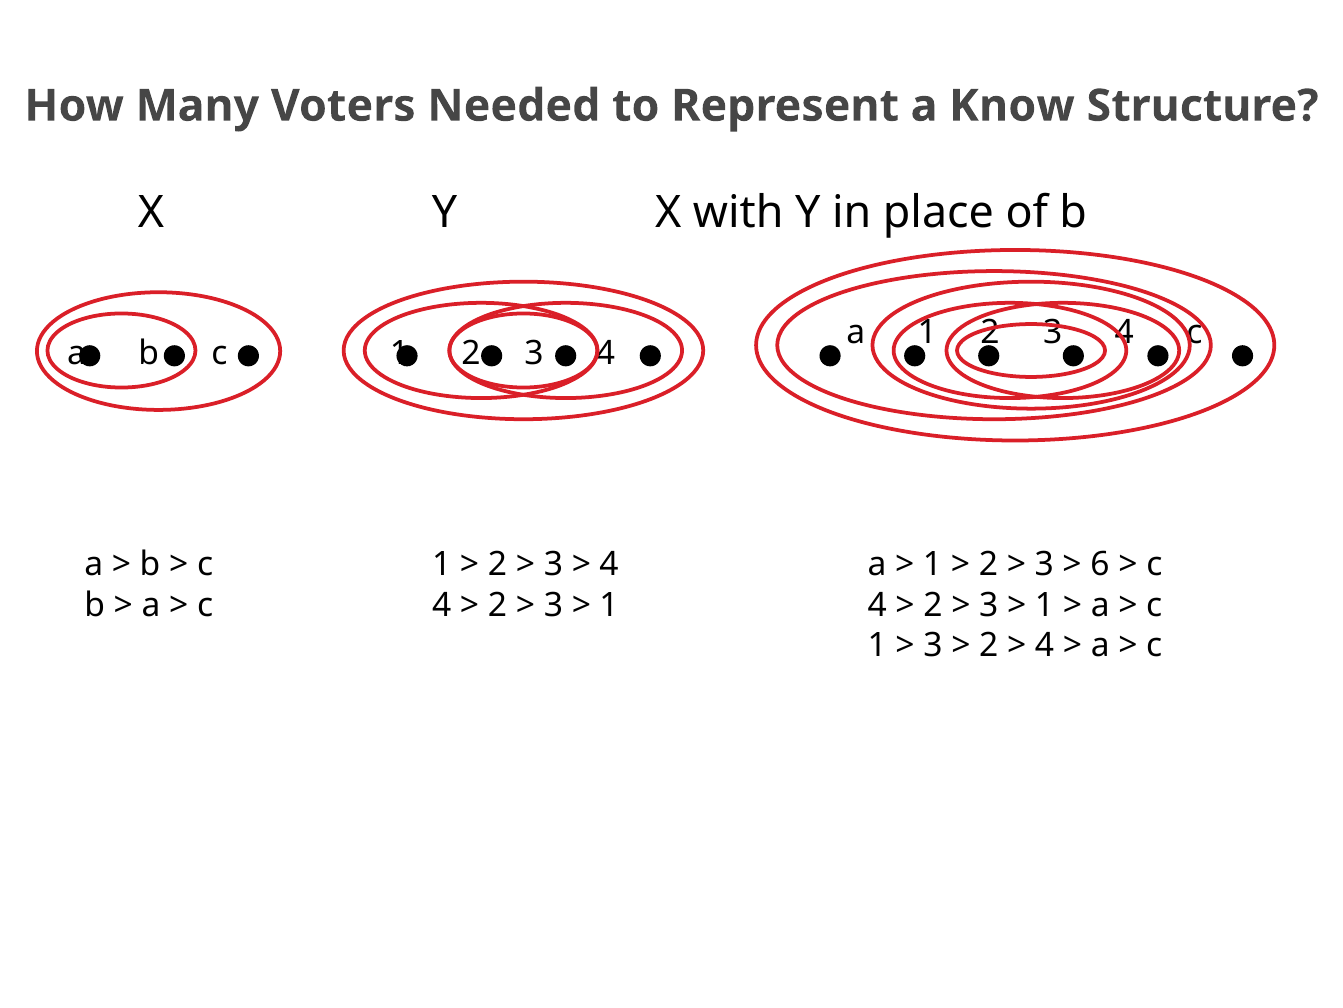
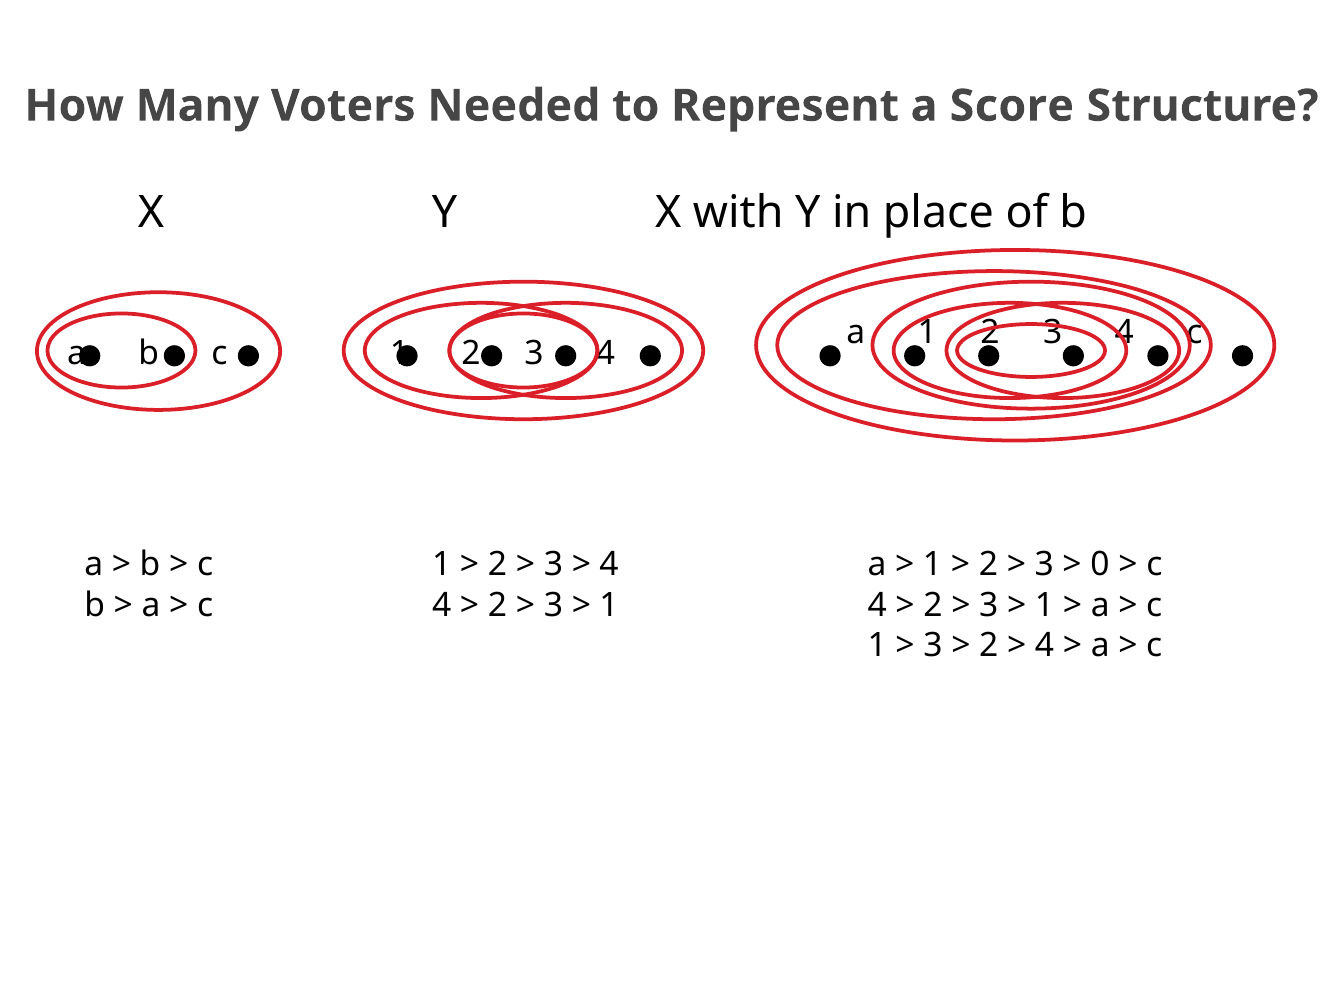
Know: Know -> Score (1012, 106)
6: 6 -> 0 (1100, 564)
